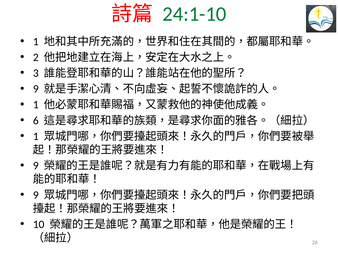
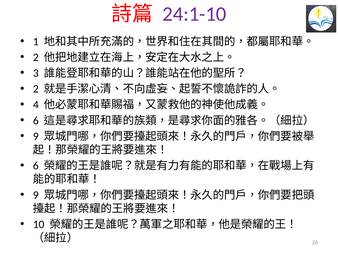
24:1-10 colour: green -> purple (194, 14)
9: 9 -> 2 (36, 89)
1: 1 -> 4 (36, 105)
1: 1 -> 9 (36, 136)
9: 9 -> 6 (36, 165)
